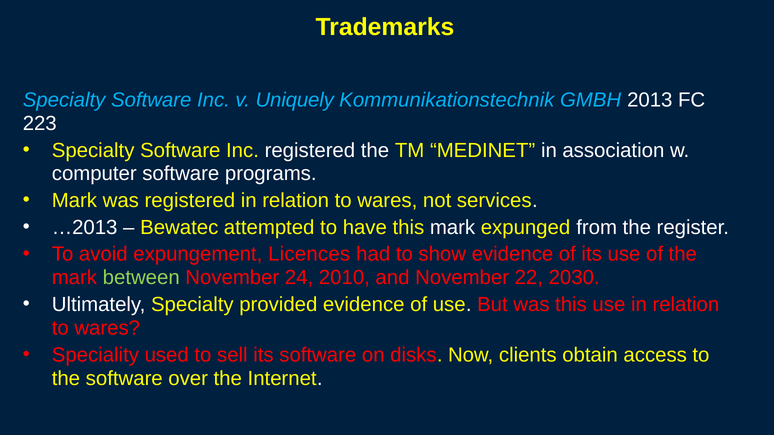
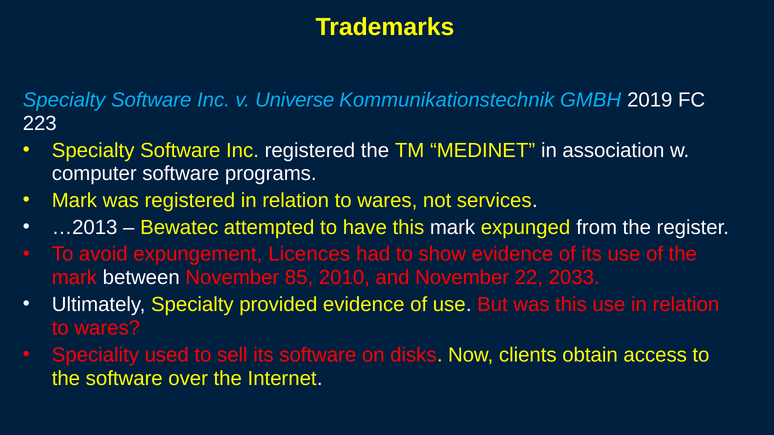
Uniquely: Uniquely -> Universe (295, 100)
2013: 2013 -> 2019 (650, 100)
between colour: light green -> white (141, 278)
24: 24 -> 85 (299, 278)
2030: 2030 -> 2033 (574, 278)
